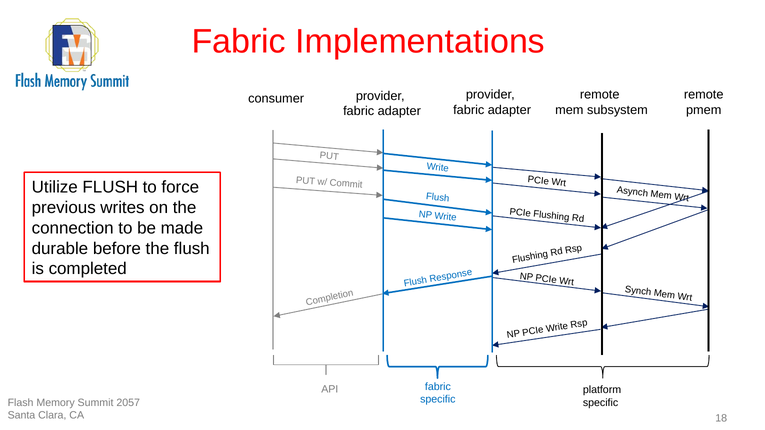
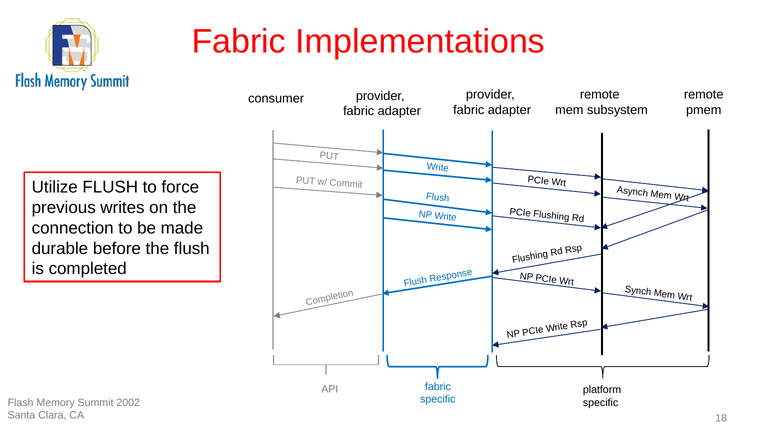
2057: 2057 -> 2002 (128, 403)
